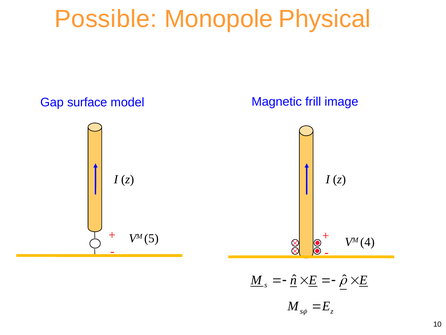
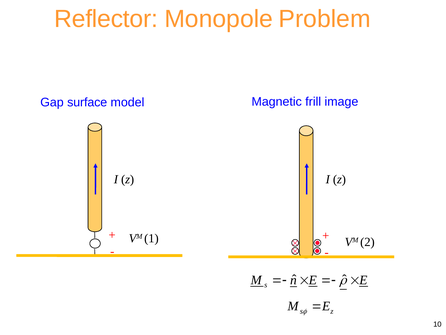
Possible: Possible -> Reflector (106, 19)
Physical: Physical -> Problem (325, 19)
5: 5 -> 1 (151, 238)
4: 4 -> 2 (367, 242)
